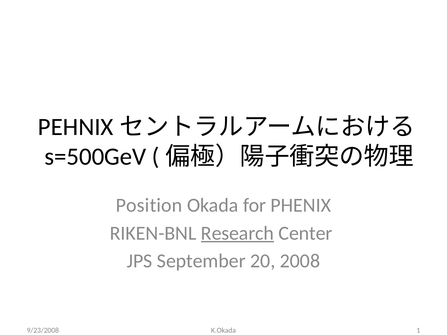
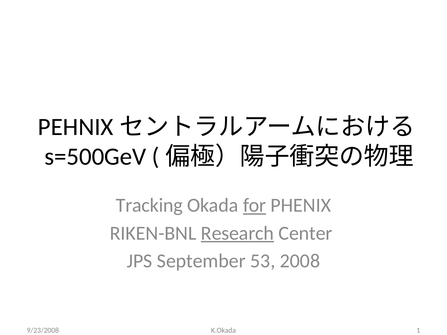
Position: Position -> Tracking (149, 206)
for underline: none -> present (255, 206)
20: 20 -> 53 (263, 261)
